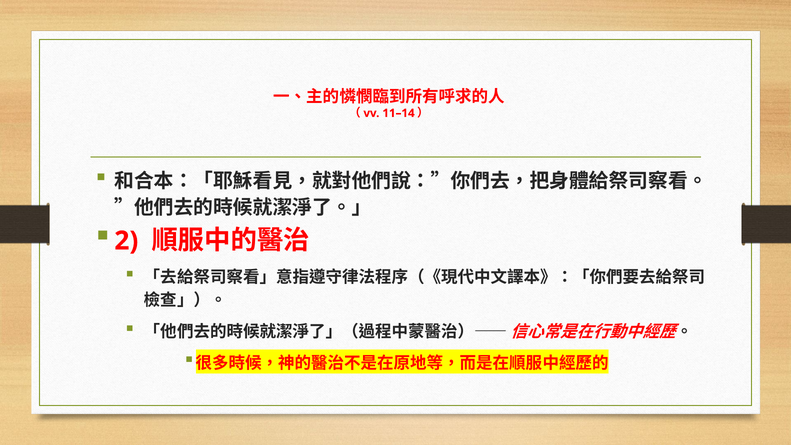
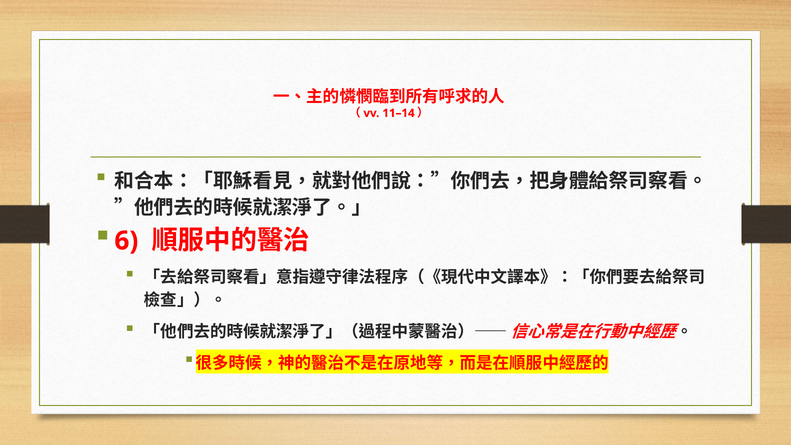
2: 2 -> 6 (126, 241)
